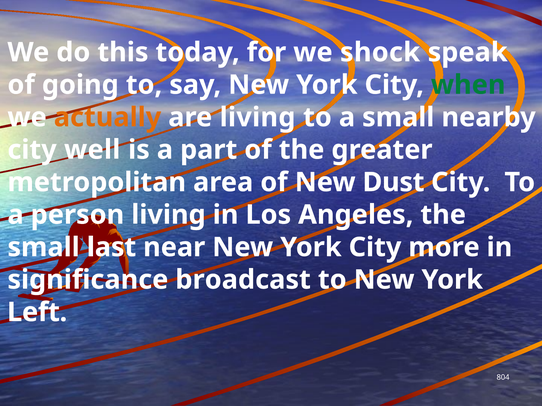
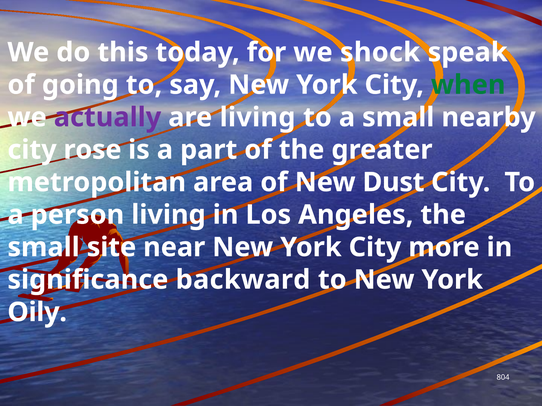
actually colour: orange -> purple (108, 117)
well: well -> rose (93, 150)
last: last -> site (111, 248)
broadcast: broadcast -> backward (243, 280)
Left: Left -> Oily (37, 313)
